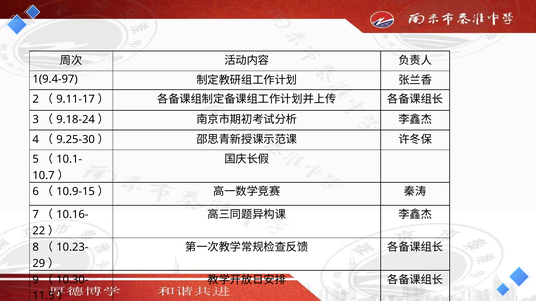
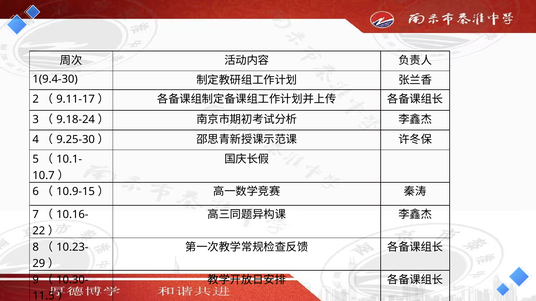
1(9.4-97: 1(9.4-97 -> 1(9.4-30 (55, 79)
